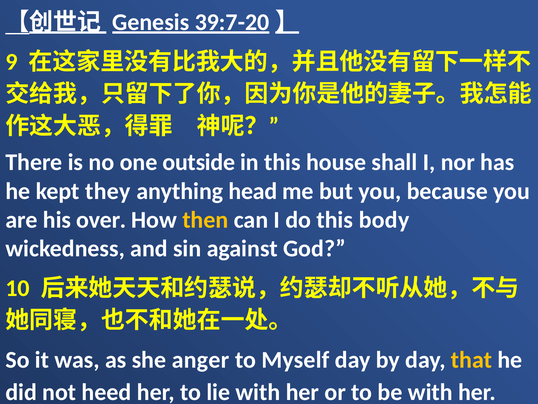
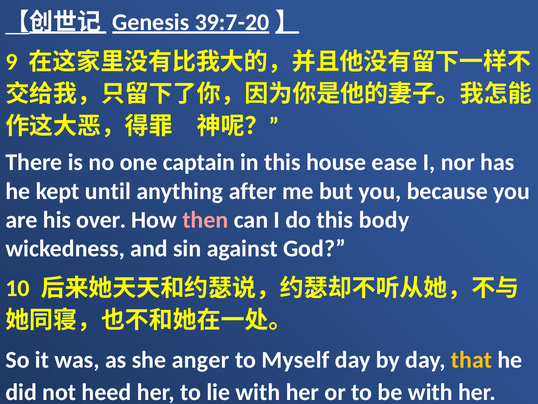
outside: outside -> captain (199, 162)
shall: shall -> ease (394, 162)
they: they -> until (108, 191)
head: head -> after (253, 191)
then colour: yellow -> pink (205, 220)
